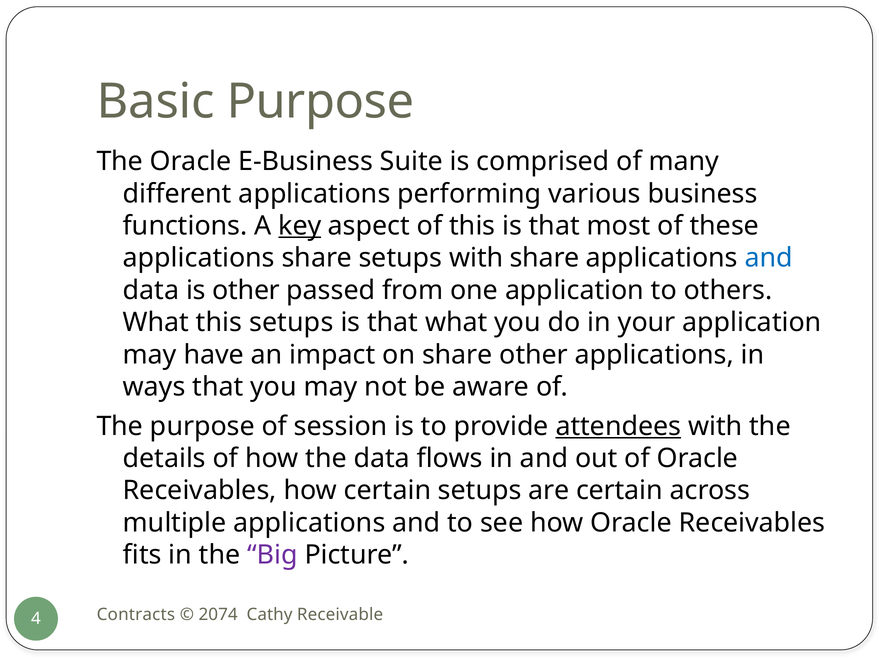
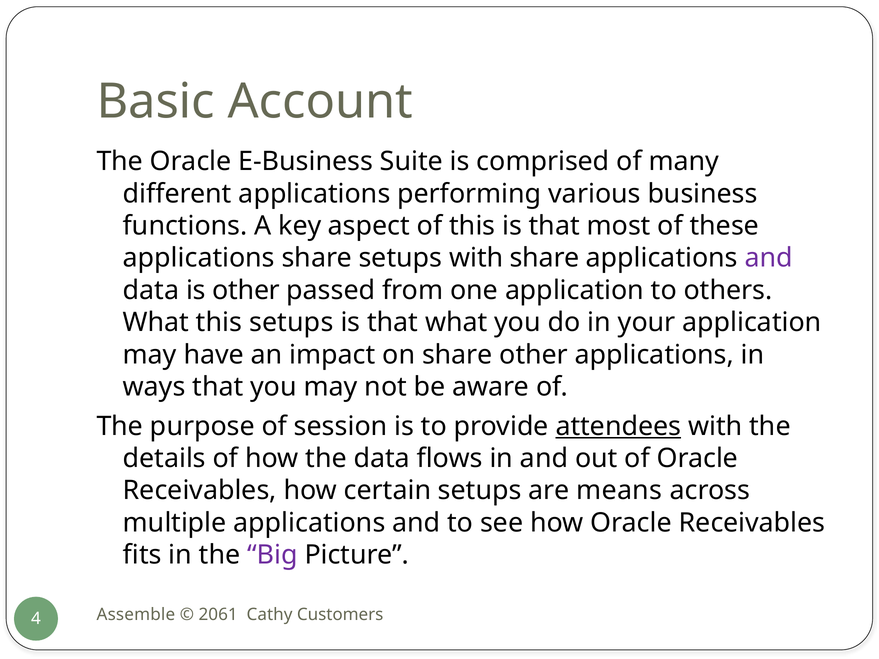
Basic Purpose: Purpose -> Account (320, 102)
key underline: present -> none (300, 226)
and colour: blue -> purple (769, 258)
are certain: certain -> means (619, 491)
Contracts: Contracts -> Assemble (136, 615)
2074: 2074 -> 2061 (218, 615)
Receivable: Receivable -> Customers (340, 615)
